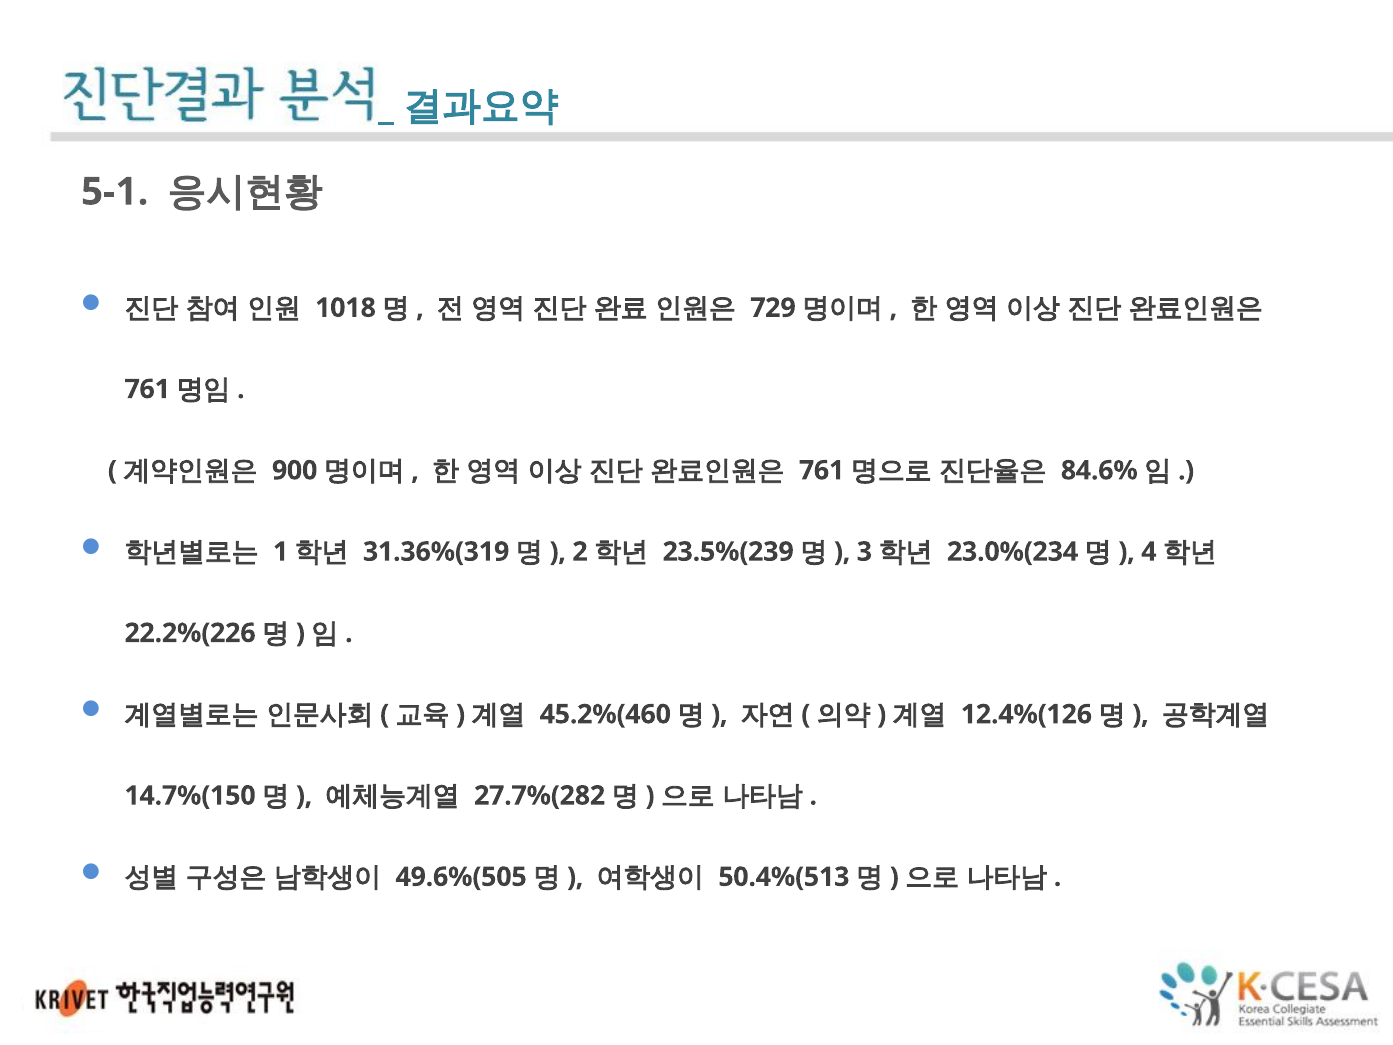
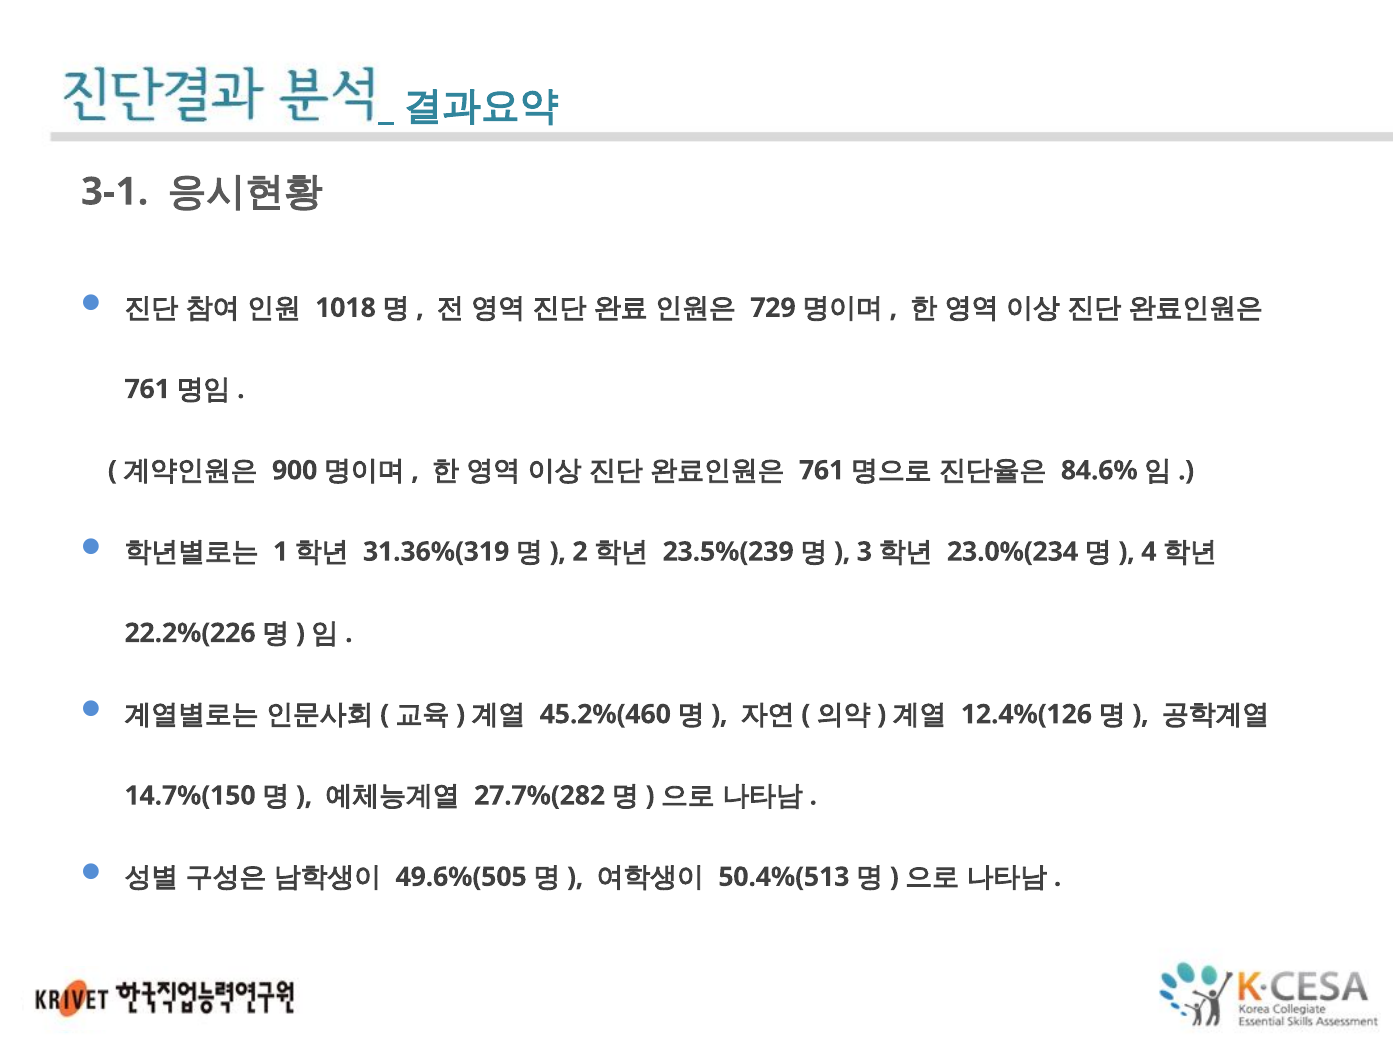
5-1: 5-1 -> 3-1 (115, 192)
